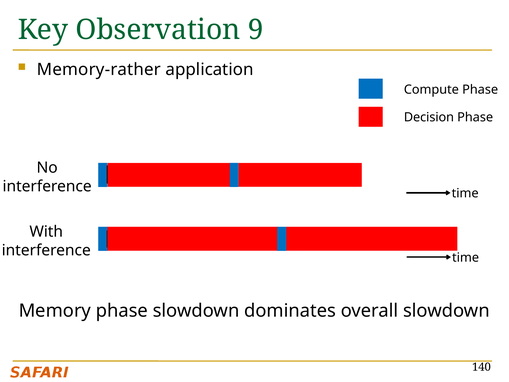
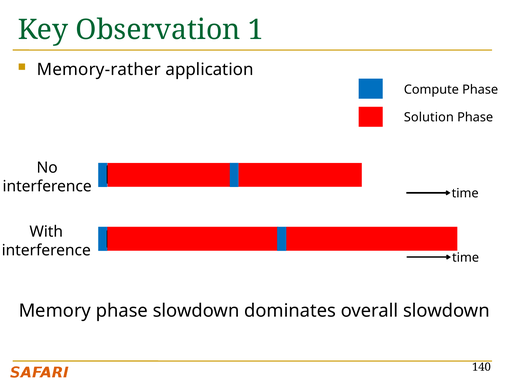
9: 9 -> 1 (256, 30)
Decision: Decision -> Solution (429, 117)
